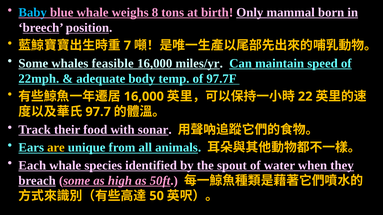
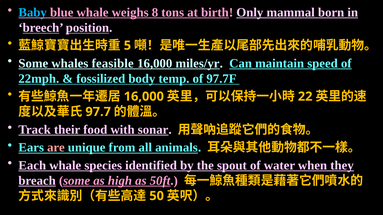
7: 7 -> 5 (127, 46)
adequate: adequate -> fossilized (101, 79)
are colour: yellow -> pink (56, 148)
